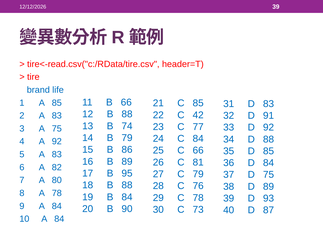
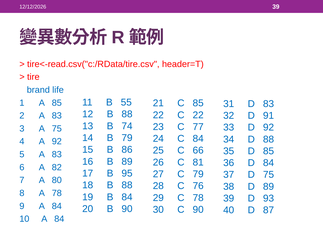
B 66: 66 -> 55 (126, 103)
C 42: 42 -> 22 (198, 115)
C 73: 73 -> 90 (198, 210)
